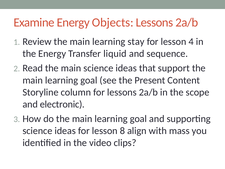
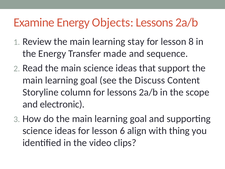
4: 4 -> 8 (191, 42)
liquid: liquid -> made (115, 54)
Present: Present -> Discuss (150, 80)
8: 8 -> 6 (122, 131)
mass: mass -> thing (179, 131)
